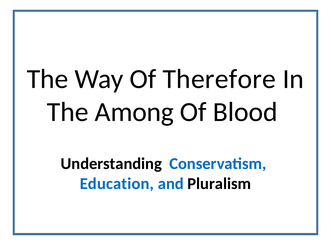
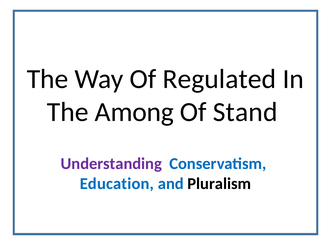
Therefore: Therefore -> Regulated (219, 79)
Blood: Blood -> Stand (245, 112)
Understanding colour: black -> purple (111, 164)
